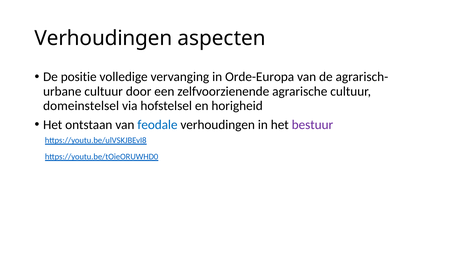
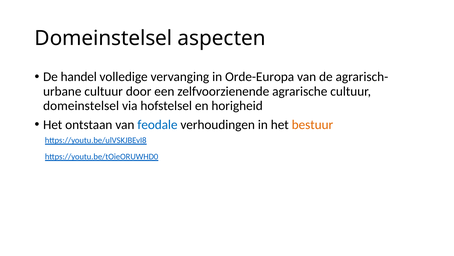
Verhoudingen: Verhoudingen -> Domeinstelsel (103, 38)
positie: positie -> handel (79, 77)
bestuur colour: purple -> orange (312, 124)
